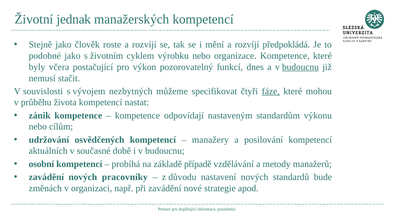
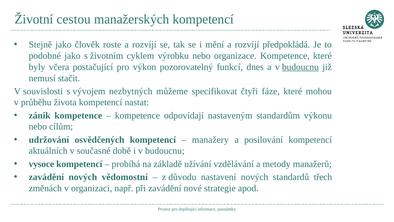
jednak: jednak -> cestou (74, 19)
fáze underline: present -> none (271, 91)
osobní: osobní -> vysoce (41, 164)
případě: případě -> užívání (198, 164)
pracovníky: pracovníky -> vědomostní (125, 177)
bude: bude -> třech (323, 177)
